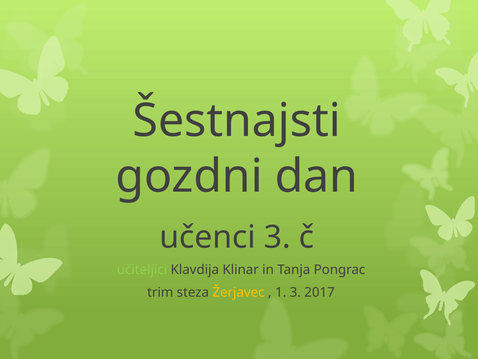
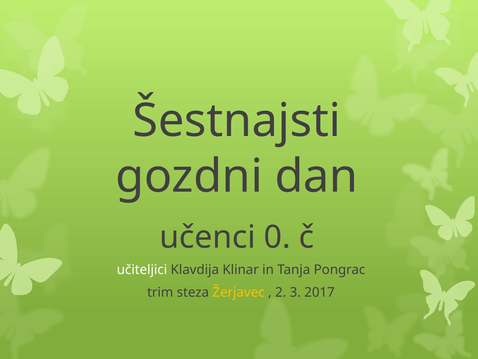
učenci 3: 3 -> 0 (277, 237)
učiteljici colour: light green -> white (142, 269)
1: 1 -> 2 (281, 292)
